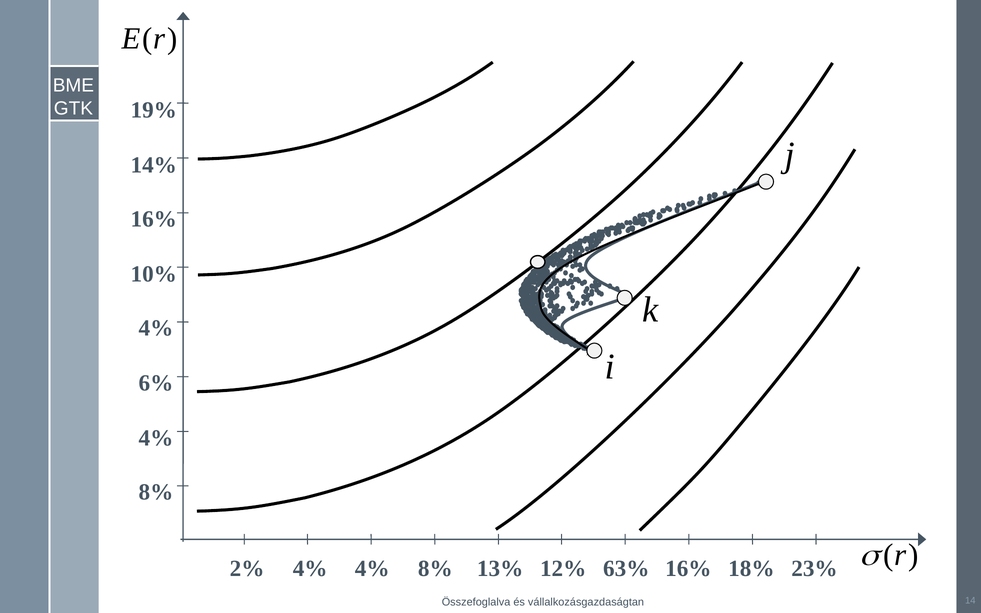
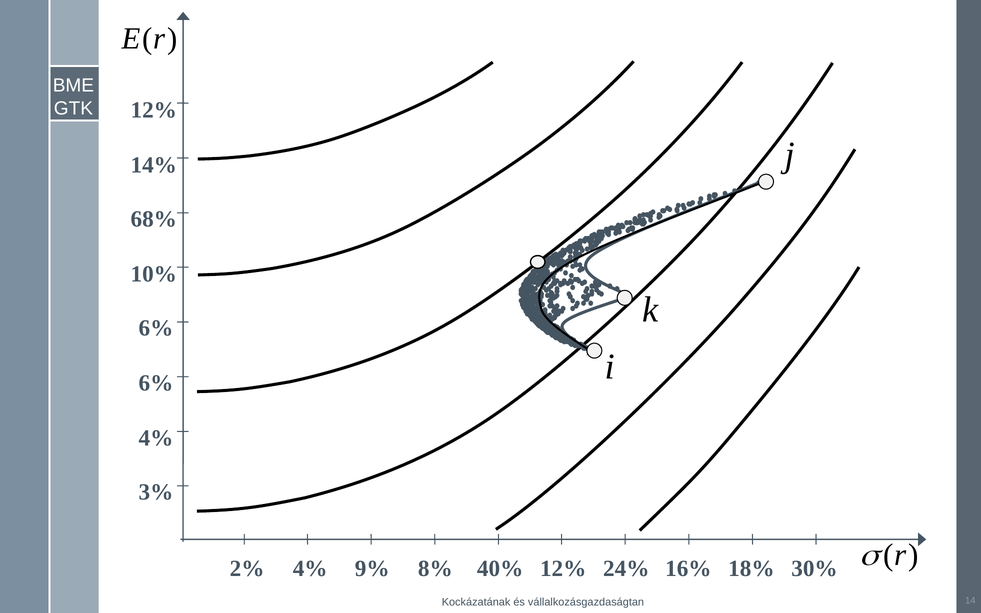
19%: 19% -> 12% (154, 110)
16%: 16% -> 68% (154, 219)
4%: 4% -> 6% (156, 328)
8%: 8% -> 3% (156, 492)
4% 4%: 4% -> 9% (372, 569)
13%: 13% -> 40% (500, 569)
63%: 63% -> 24% (626, 569)
23%: 23% -> 30% (814, 569)
Összefoglalva: Összefoglalva -> Kockázatának (476, 603)
